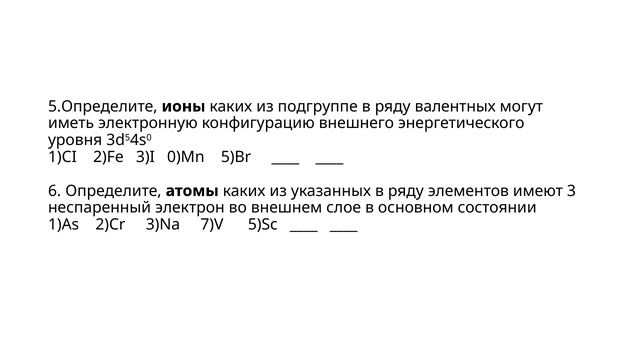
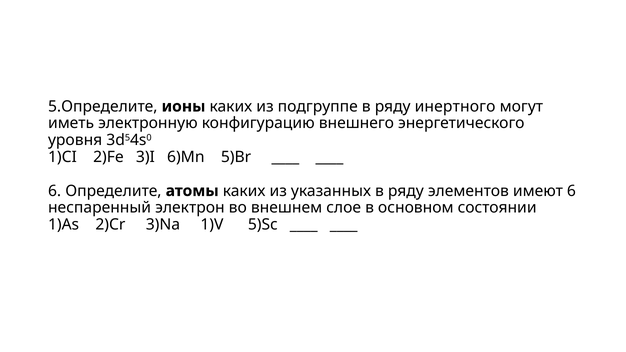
валентных: валентных -> инертного (455, 106)
0)Mn: 0)Mn -> 6)Mn (186, 157)
имеют 3: 3 -> 6 (571, 191)
7)V: 7)V -> 1)V (212, 225)
